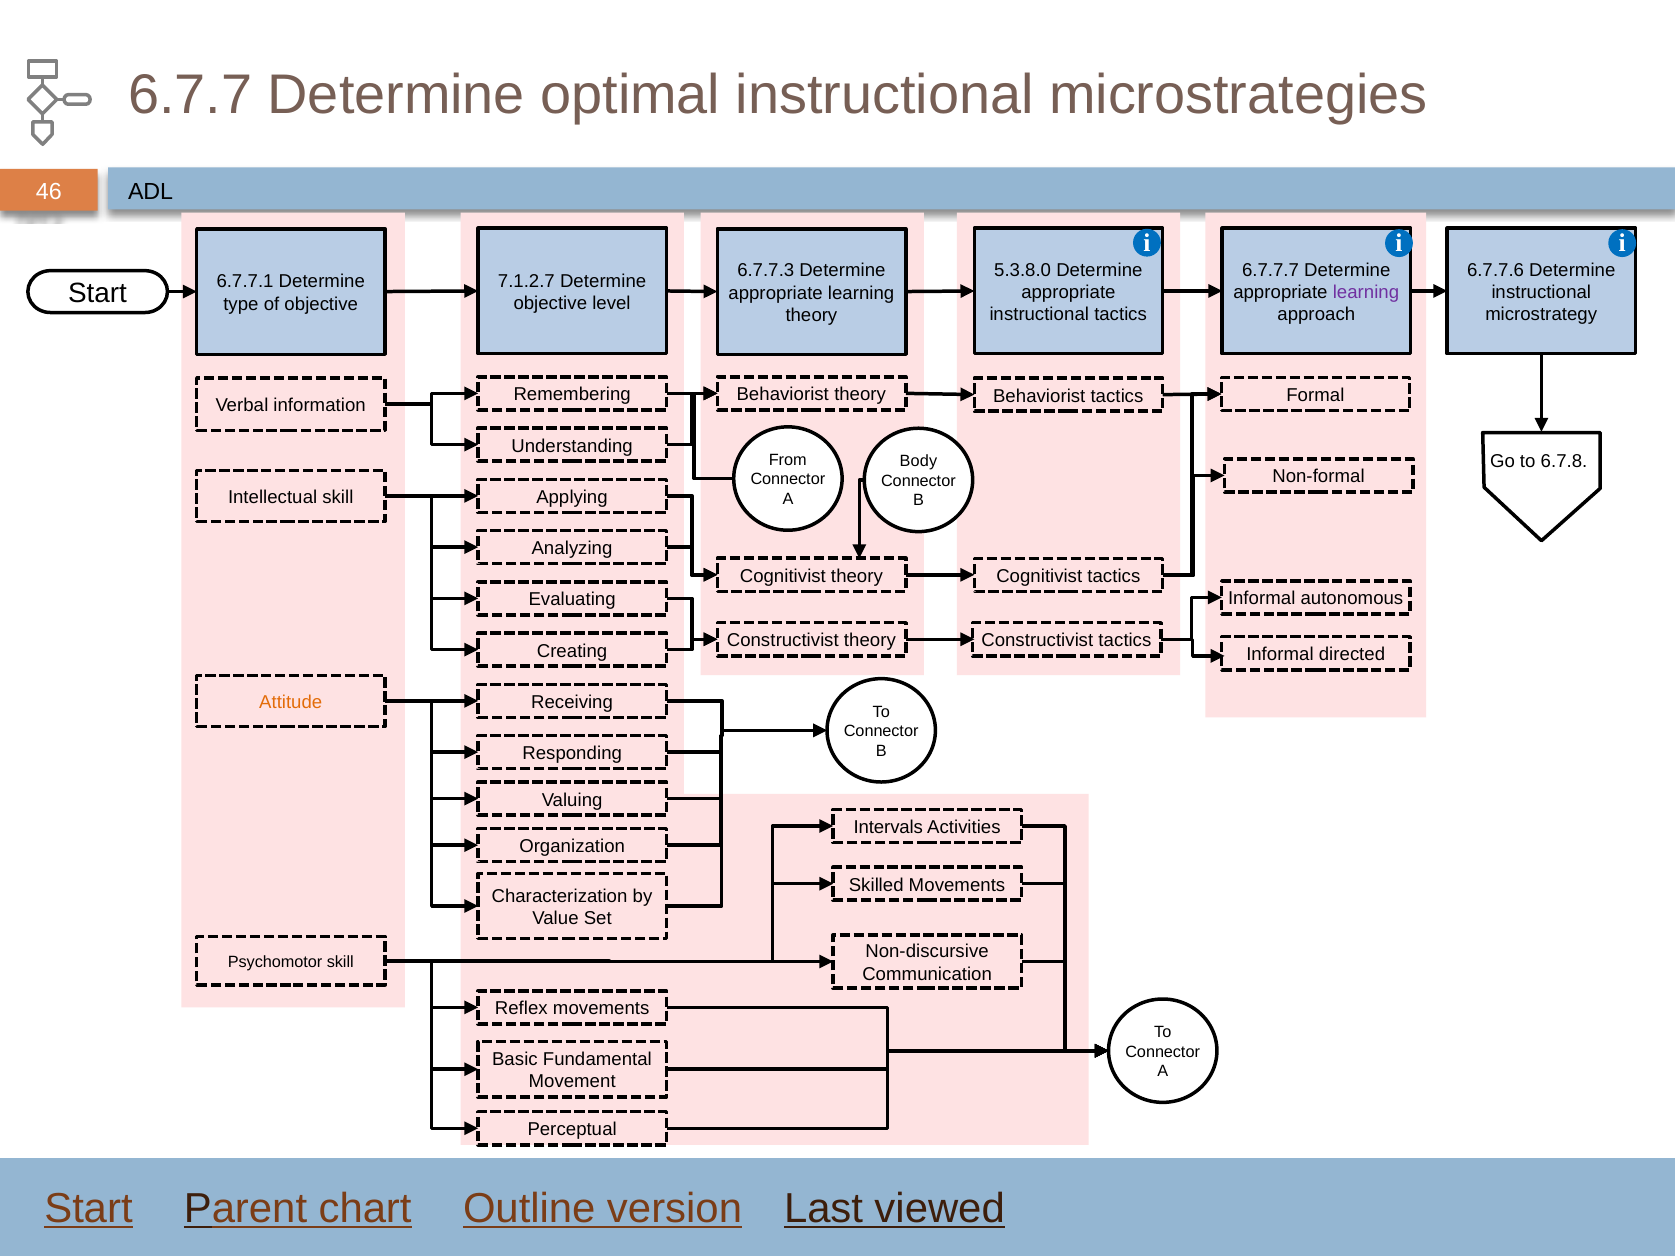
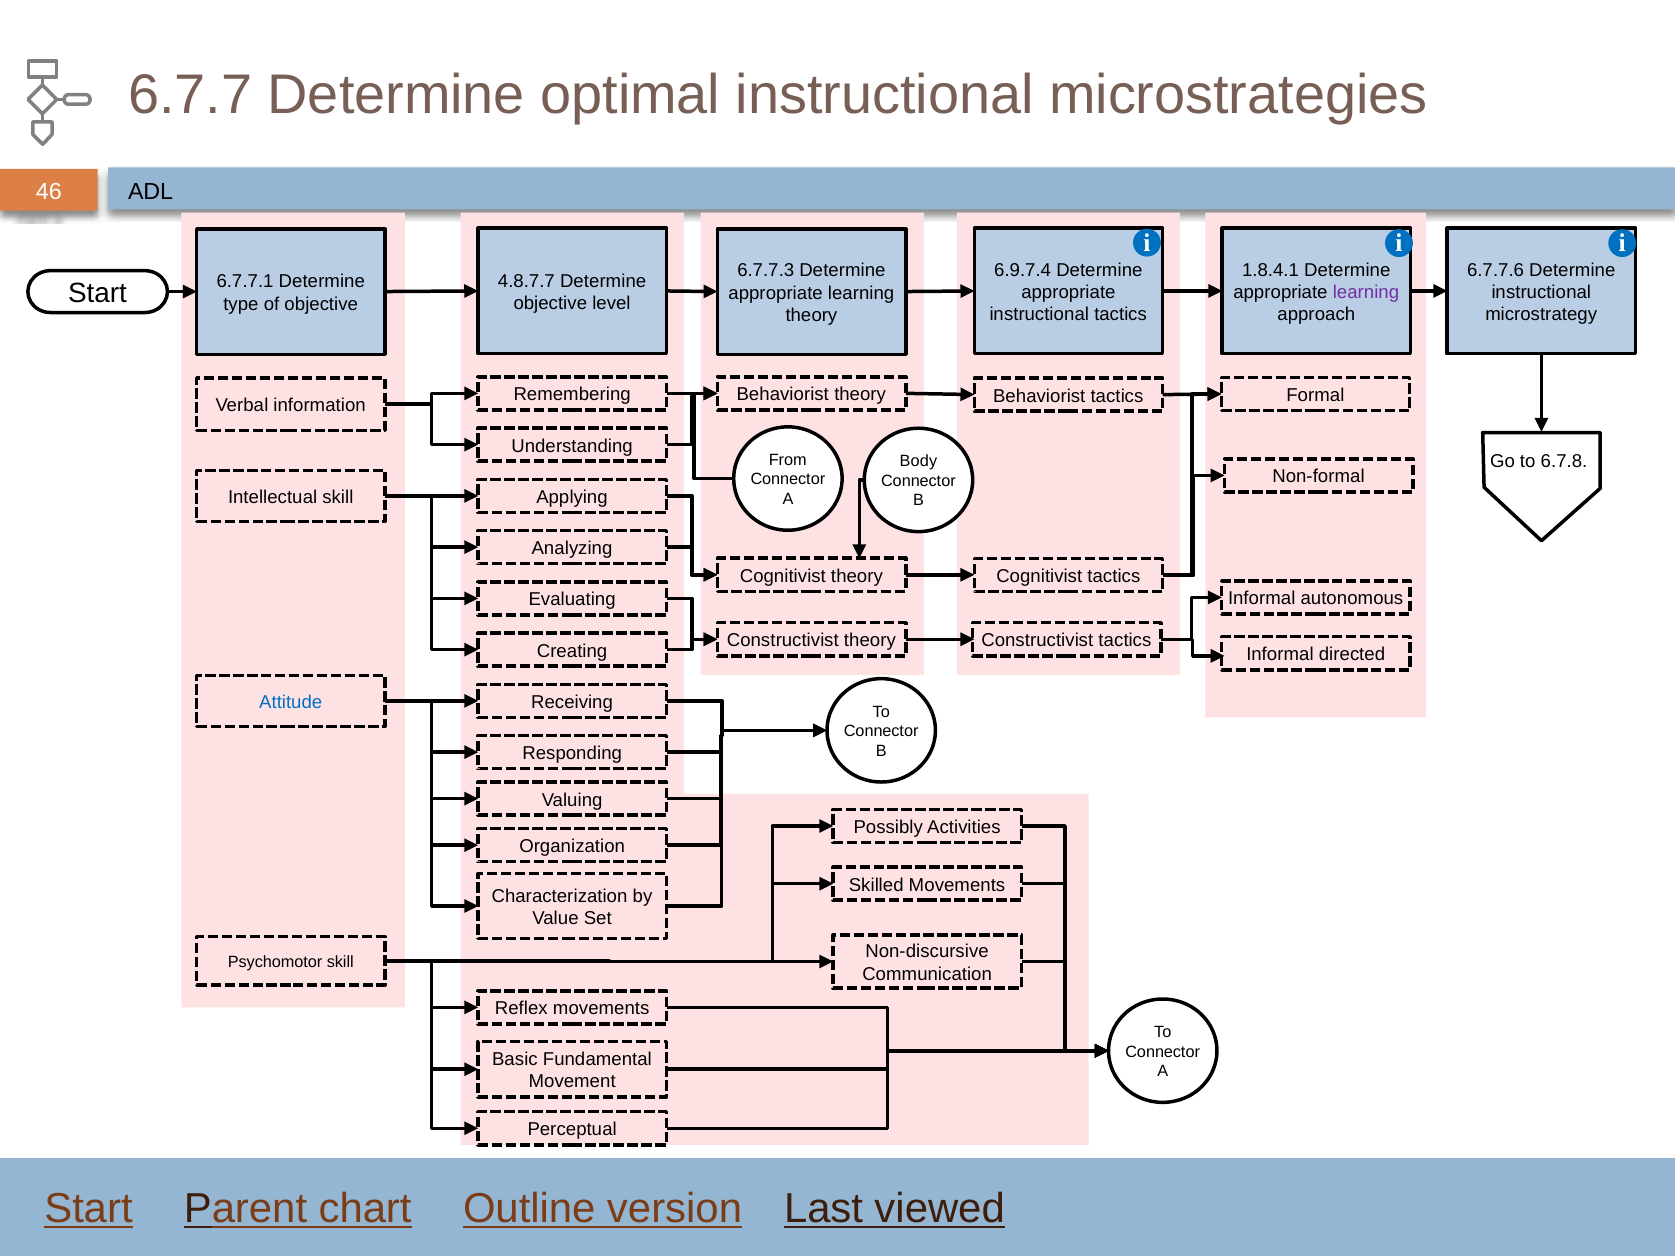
5.3.8.0: 5.3.8.0 -> 6.9.7.4 (1023, 270)
6.7.7.7: 6.7.7.7 -> 1.8.4.1 (1271, 270)
7.1.2.7: 7.1.2.7 -> 4.8.7.7 (526, 281)
Attitude colour: orange -> blue (291, 702)
Intervals: Intervals -> Possibly (888, 827)
